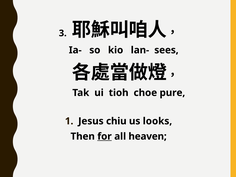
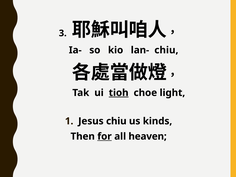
lan- sees: sees -> chiu (166, 50)
tioh underline: none -> present (119, 93)
pure: pure -> light (172, 93)
looks: looks -> kinds (158, 121)
